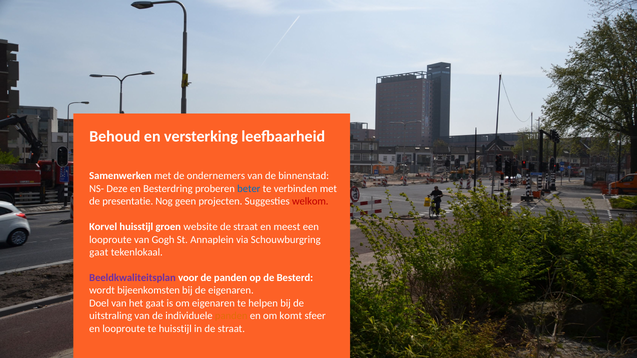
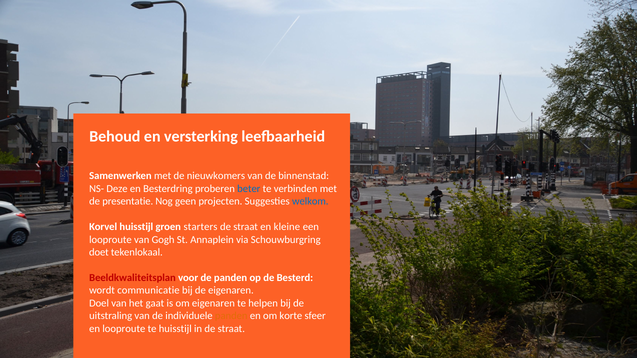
ondernemers: ondernemers -> nieuwkomers (216, 176)
welkom colour: red -> blue (310, 202)
website: website -> starters (201, 227)
meest: meest -> kleine (287, 227)
gaat: gaat -> doet (99, 252)
Beeldkwaliteitsplan colour: purple -> red (132, 278)
bijeenkomsten: bijeenkomsten -> communicatie (148, 291)
komt: komt -> korte (291, 316)
